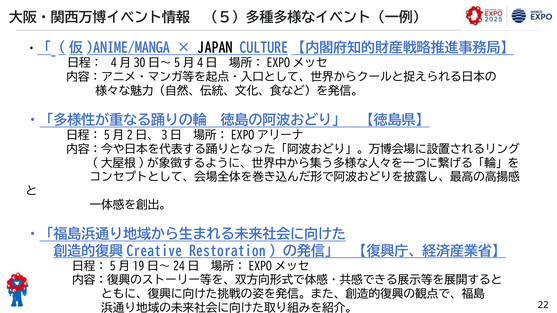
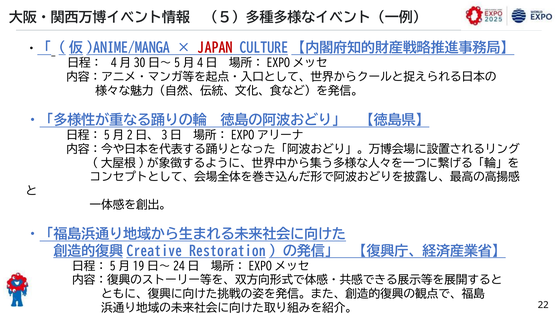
JAPAN colour: black -> red (215, 48)
